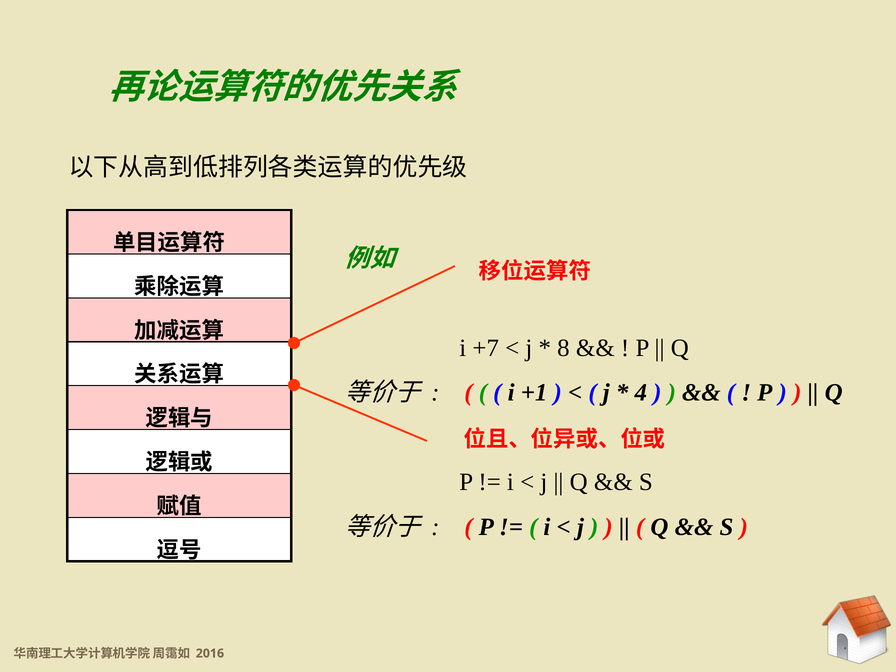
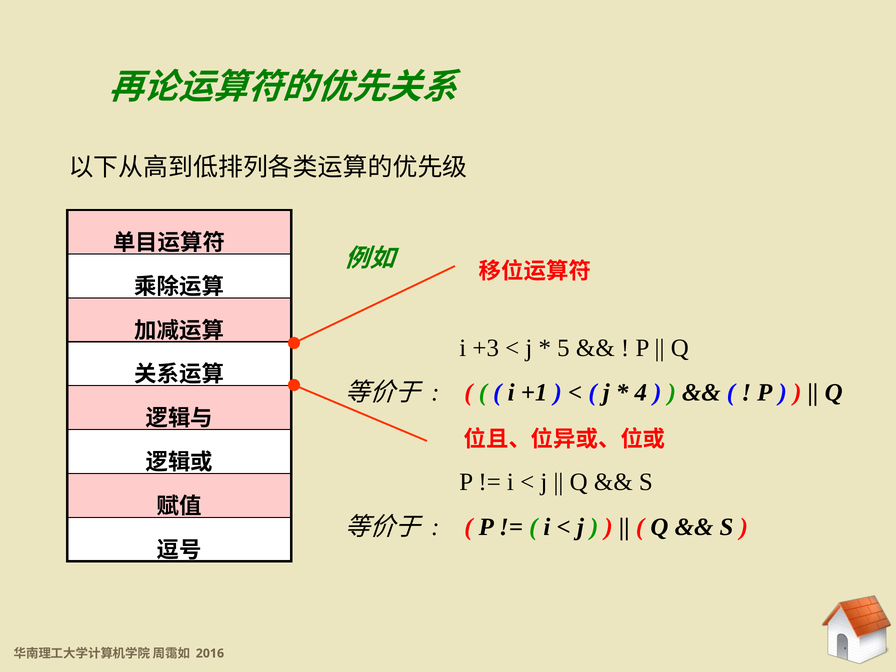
+7: +7 -> +3 (486, 348)
8: 8 -> 5 (563, 348)
